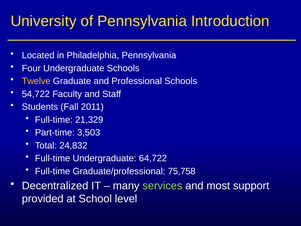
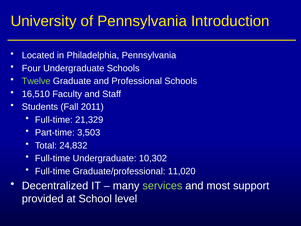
Twelve colour: yellow -> light green (36, 81)
54,722: 54,722 -> 16,510 (36, 94)
64,722: 64,722 -> 10,302 (153, 158)
75,758: 75,758 -> 11,020 (182, 171)
